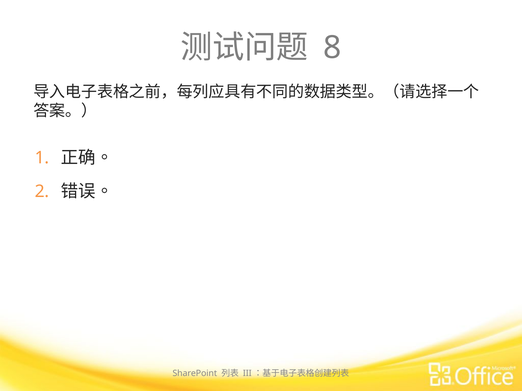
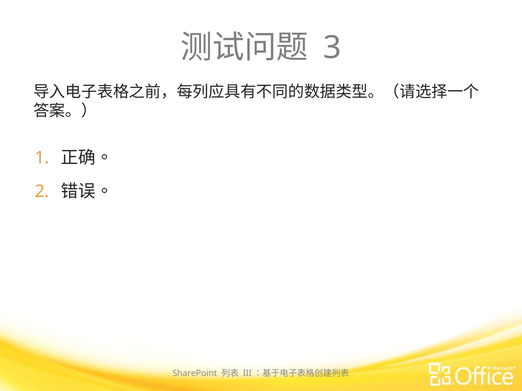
8: 8 -> 3 (332, 48)
